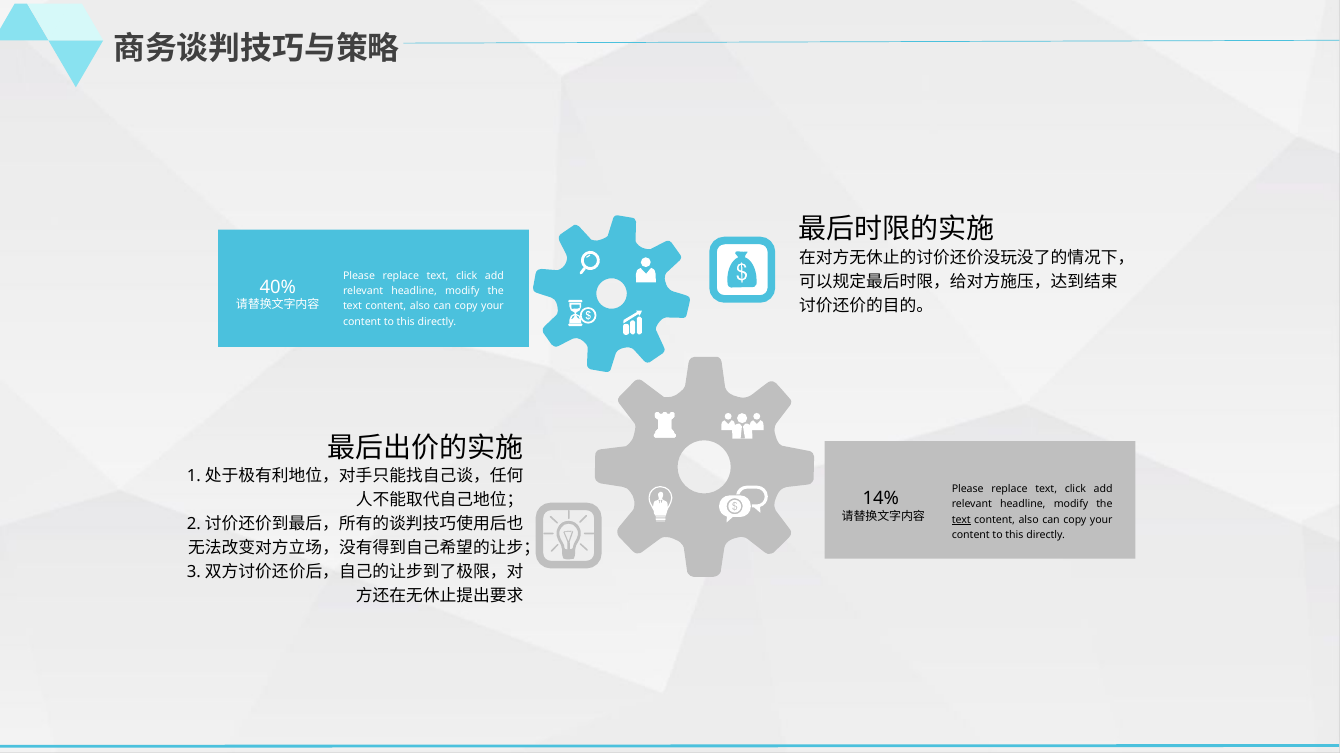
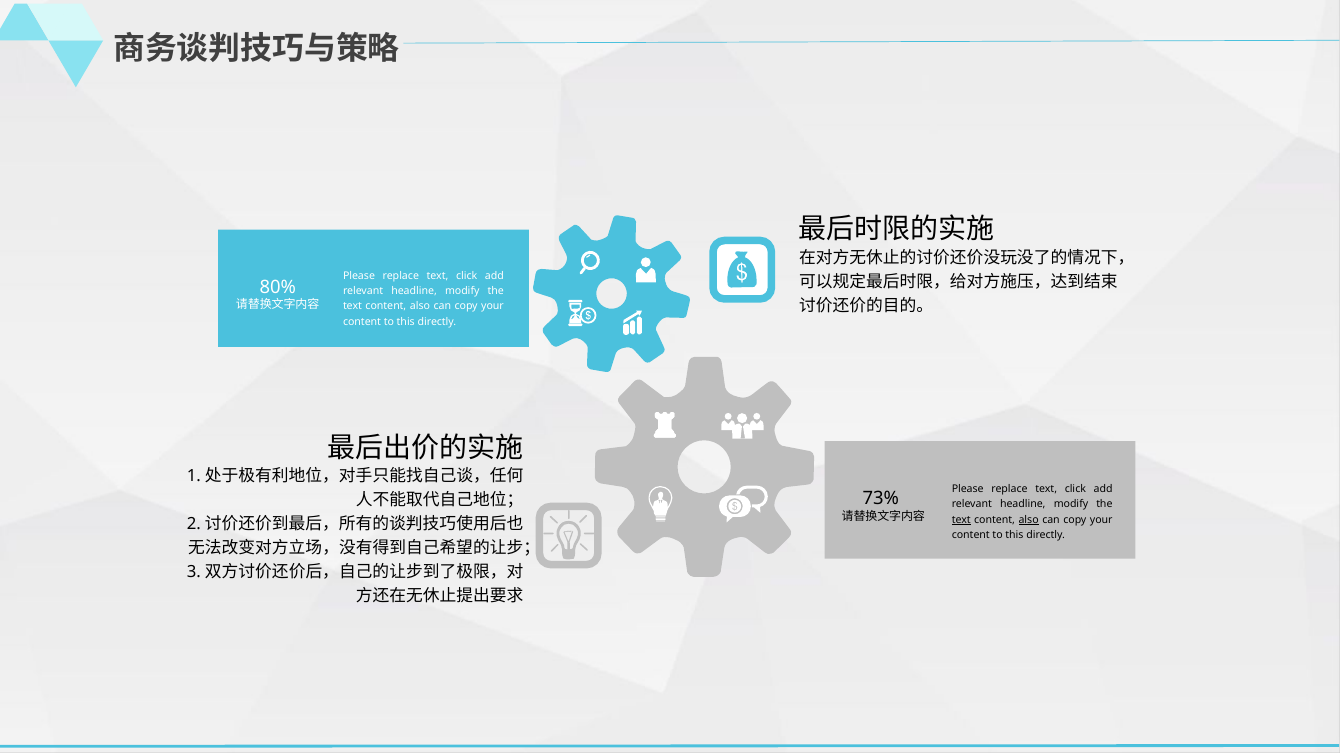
40%: 40% -> 80% (278, 287)
14%: 14% -> 73% (881, 498)
also underline: none -> present (1029, 520)
